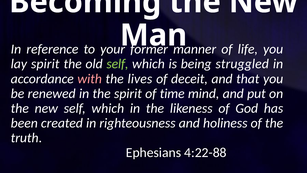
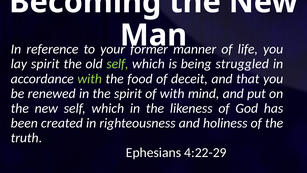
with colour: pink -> light green (90, 79)
lives: lives -> food (140, 79)
of time: time -> with (172, 93)
4:22-88: 4:22-88 -> 4:22-29 (205, 152)
